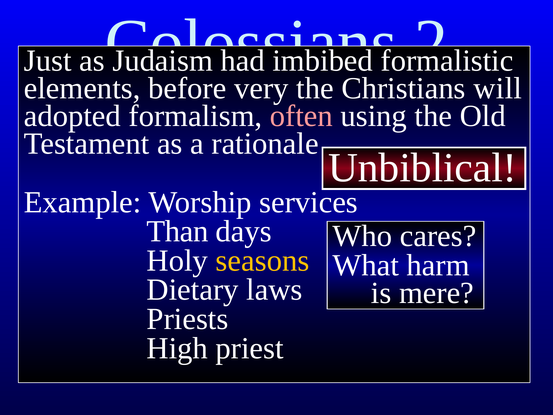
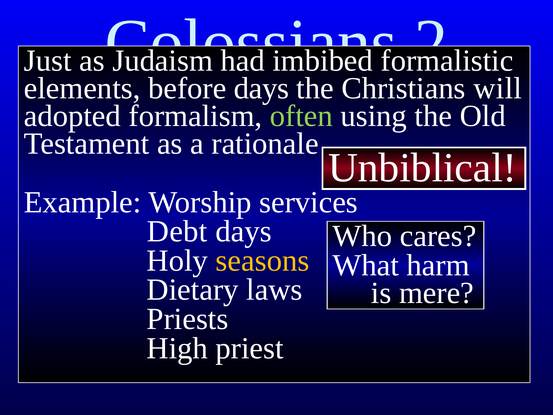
before very: very -> days (262, 88)
often colour: pink -> light green (301, 116)
Than: Than -> Debt (177, 231)
